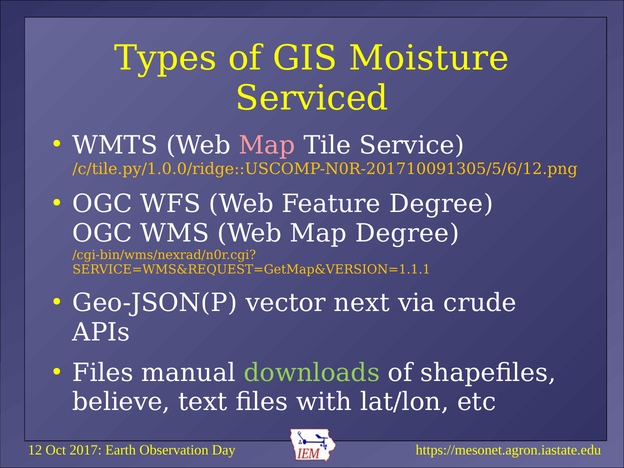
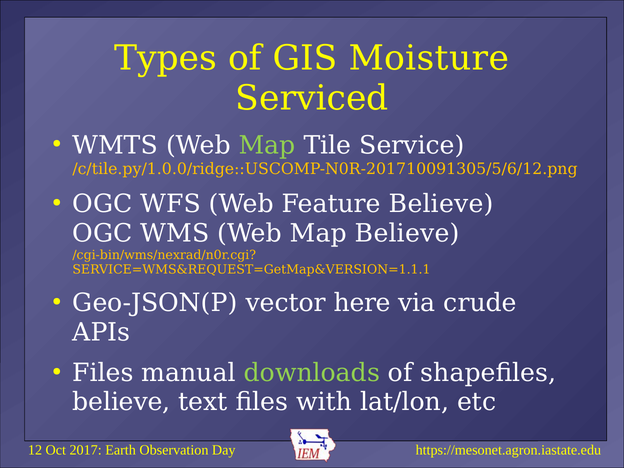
Map colour: pink -> light green (267, 145)
Feature Degree: Degree -> Believe (441, 204)
Map Degree: Degree -> Believe (407, 233)
next: next -> here (362, 303)
